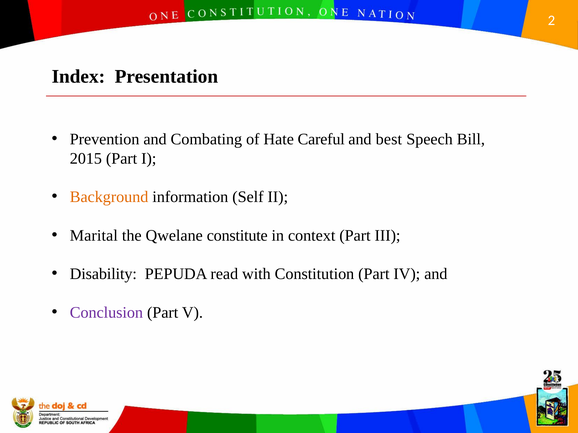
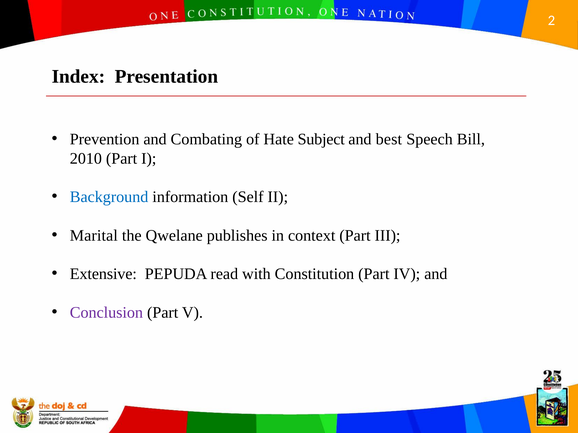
Careful: Careful -> Subject (321, 139)
2015: 2015 -> 2010 (86, 159)
Background colour: orange -> blue (109, 197)
constitute: constitute -> publishes (237, 236)
Disability: Disability -> Extensive (103, 274)
